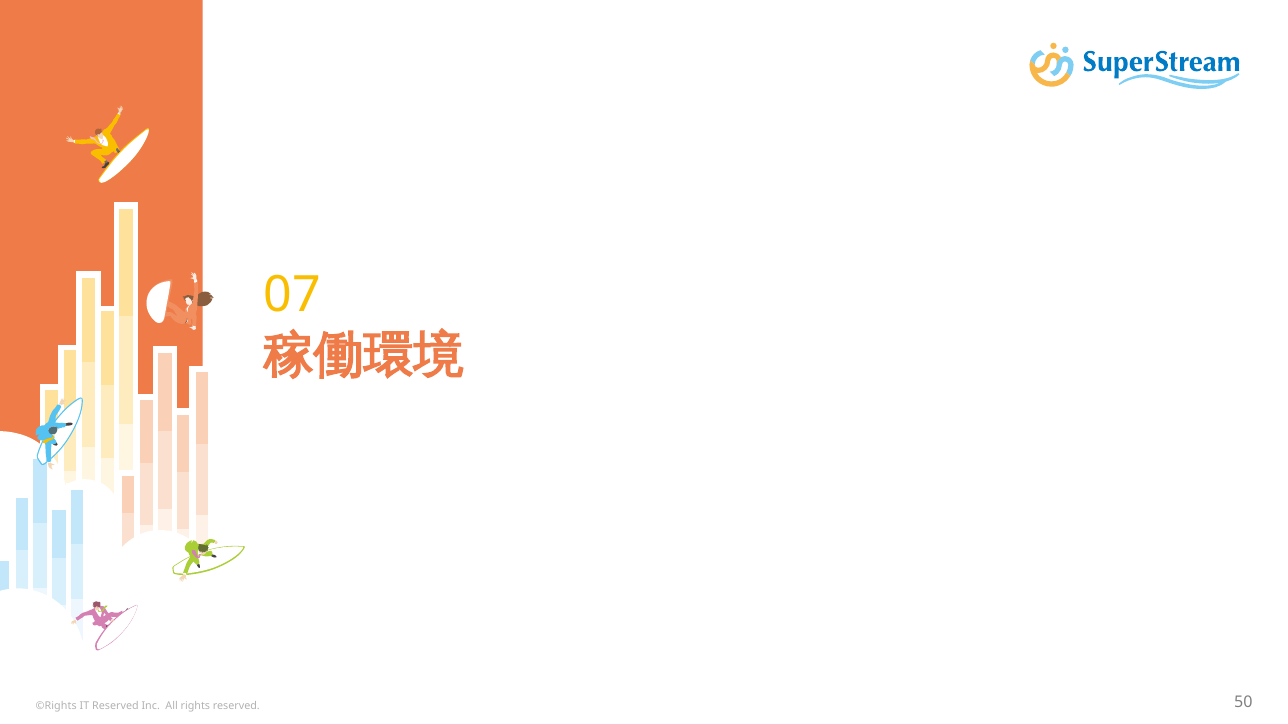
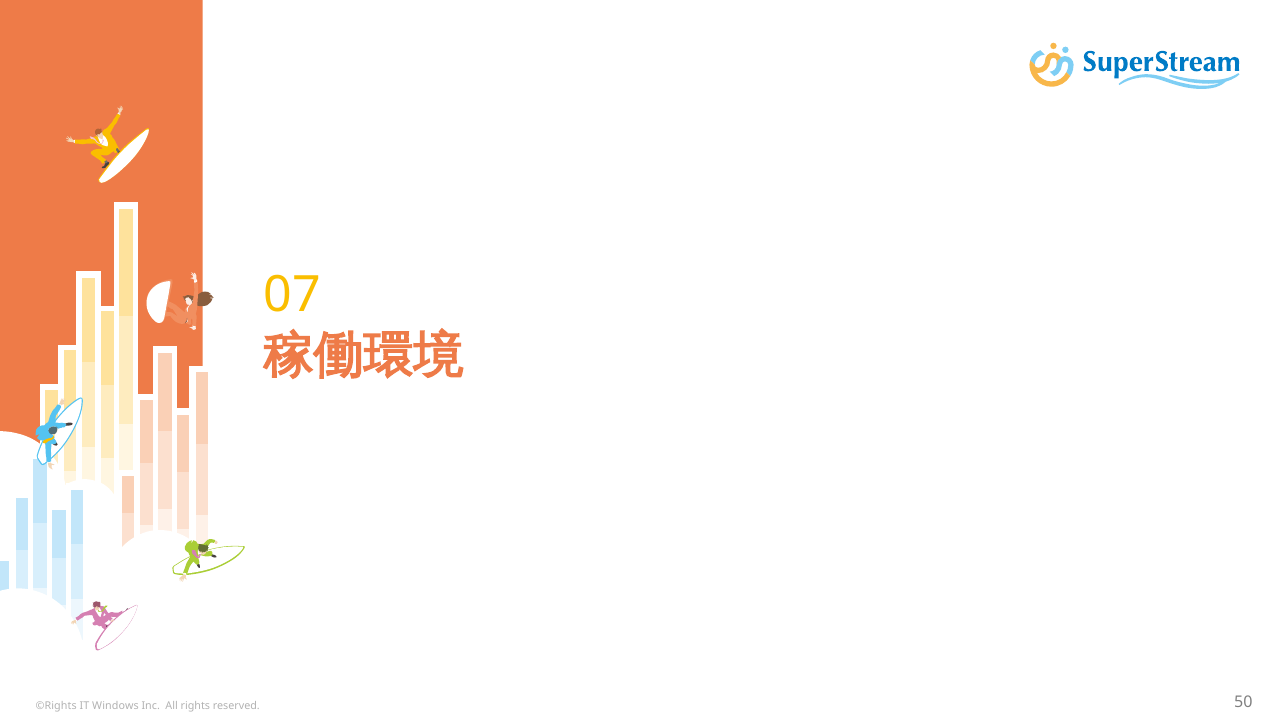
IT Reserved: Reserved -> Windows (115, 706)
